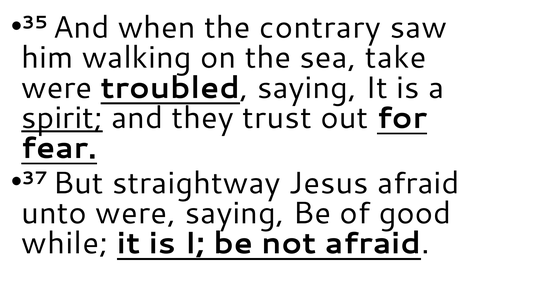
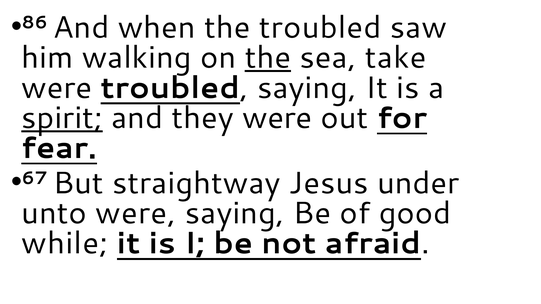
35: 35 -> 86 (35, 23)
the contrary: contrary -> troubled (320, 28)
the underline: none -> present (268, 58)
they trust: trust -> were (277, 118)
37: 37 -> 67 (35, 178)
Jesus afraid: afraid -> under (418, 183)
